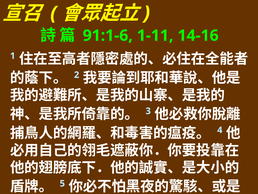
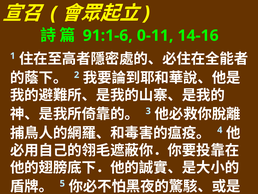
1-11: 1-11 -> 0-11 (155, 35)
